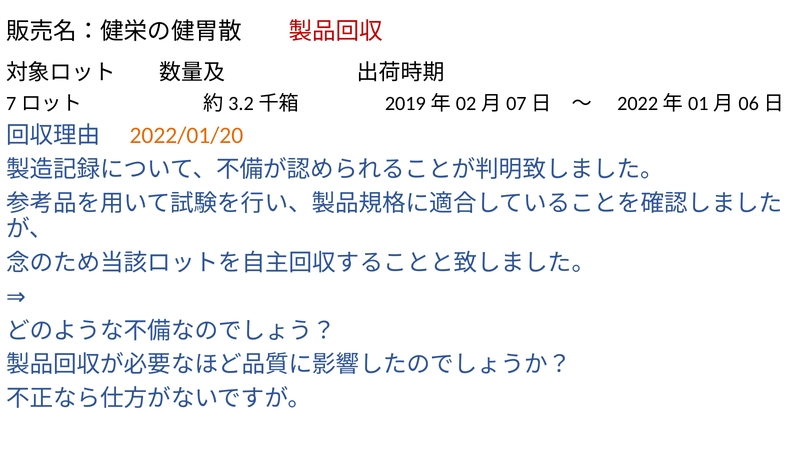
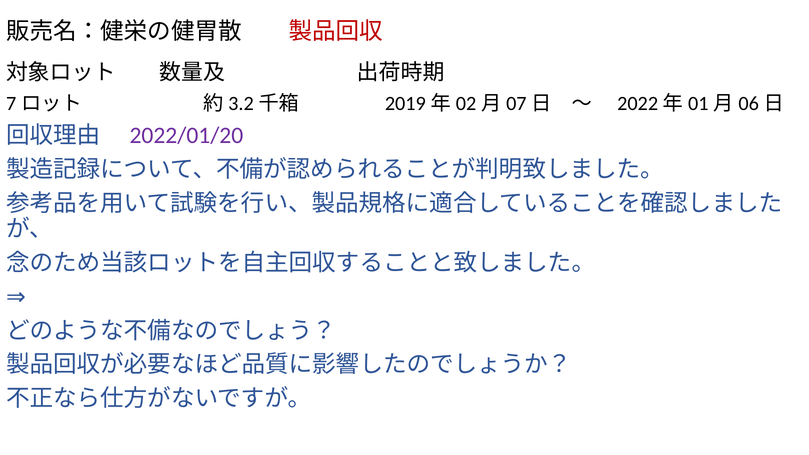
2022/01/20 colour: orange -> purple (186, 136)
